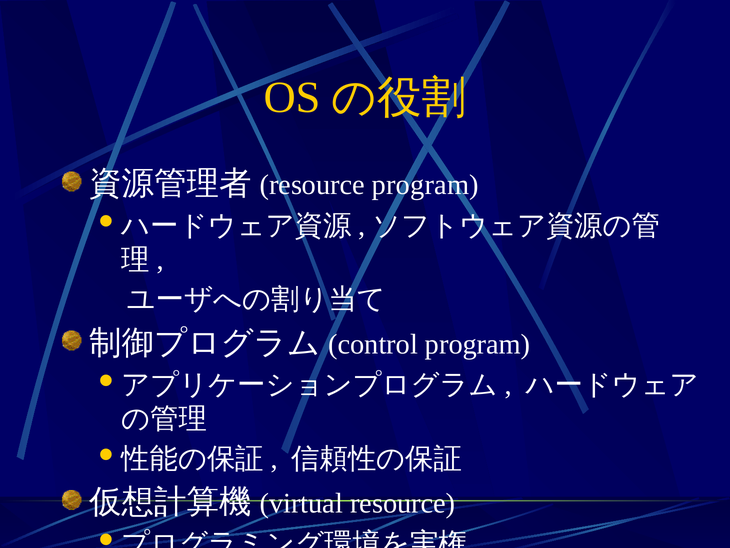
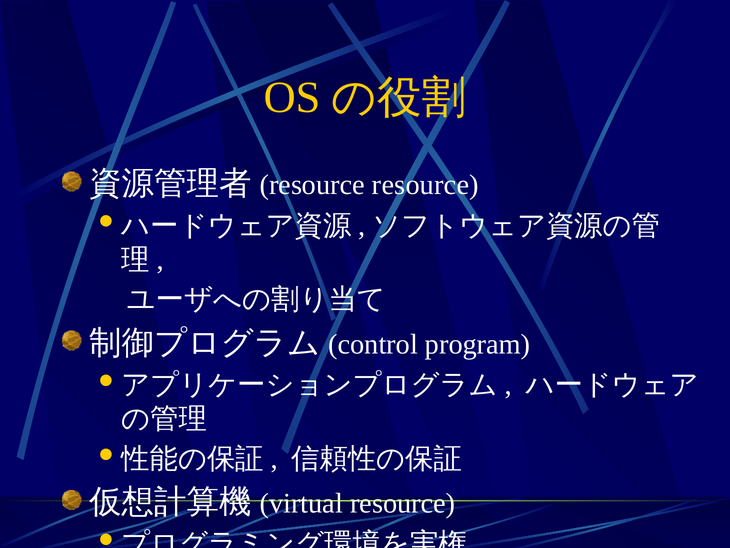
program: program -> resource (425, 185)
